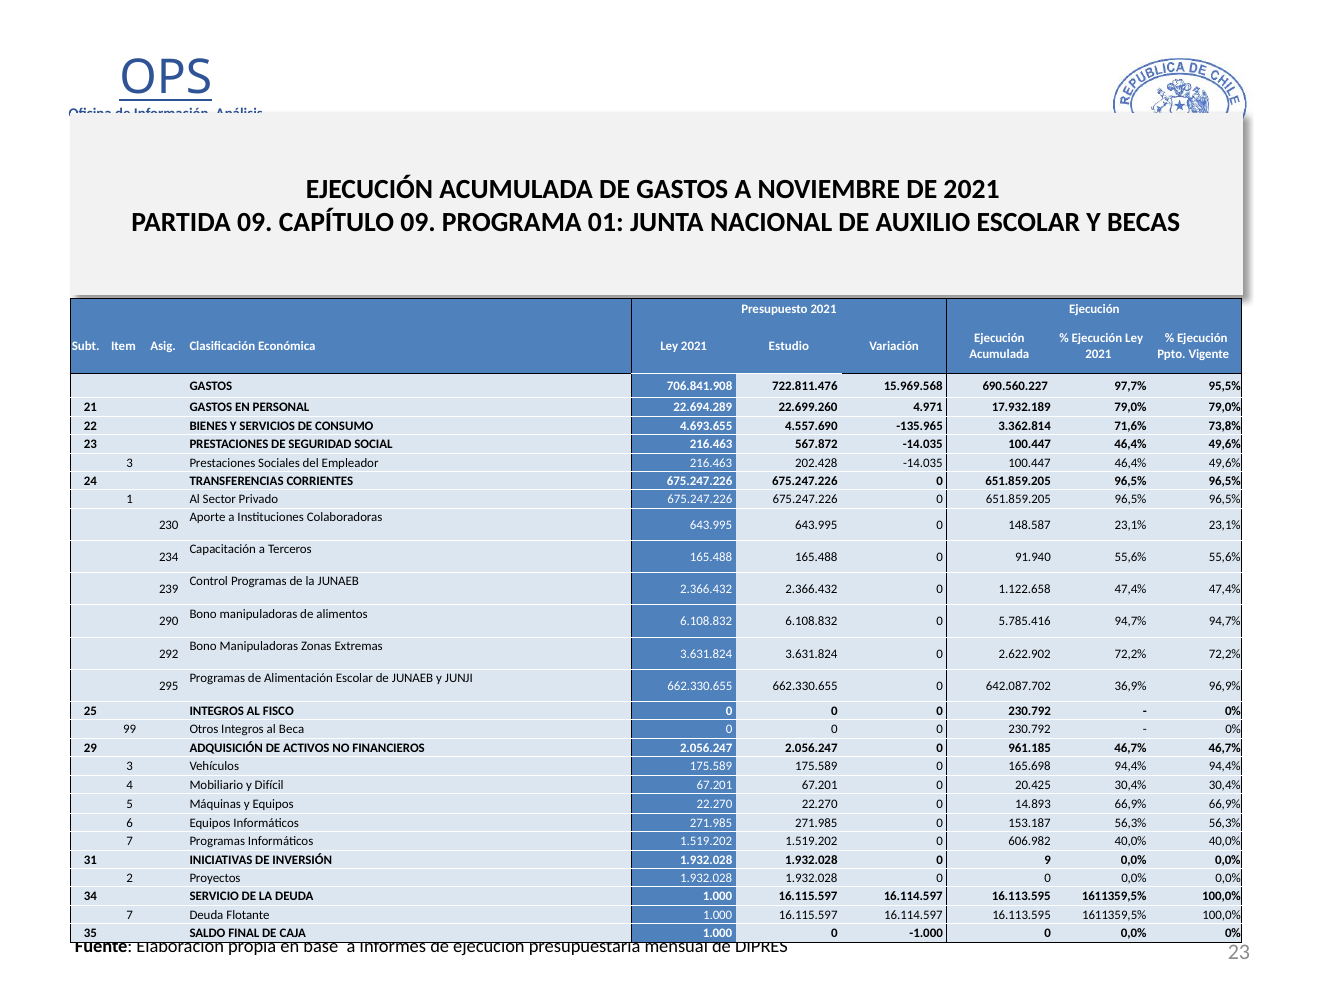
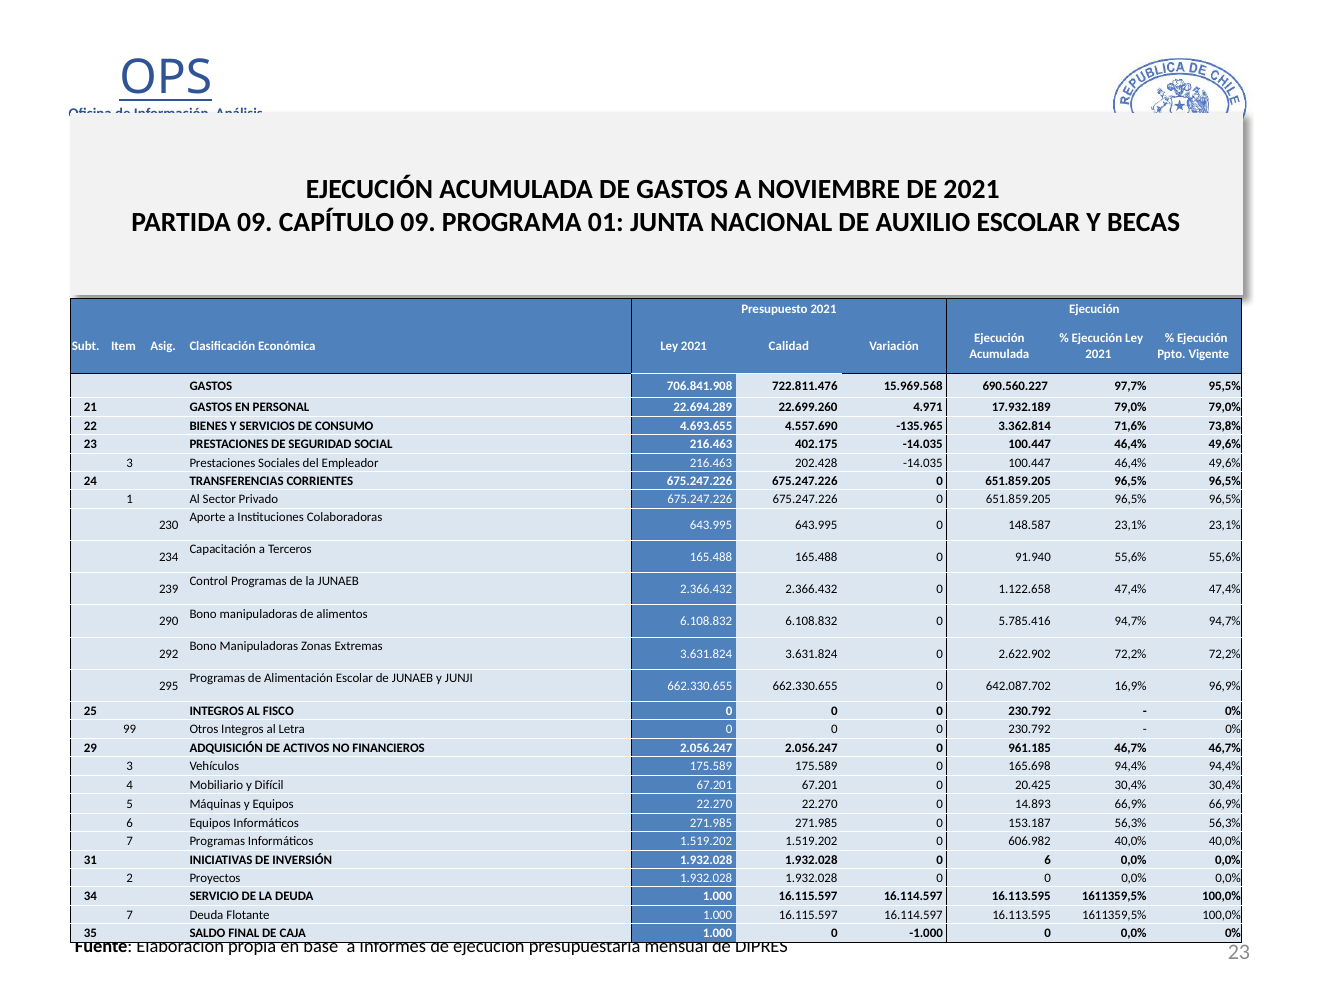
Estudio: Estudio -> Calidad (789, 346)
567.872: 567.872 -> 402.175 (816, 445)
36,9%: 36,9% -> 16,9% (1131, 686)
Beca: Beca -> Letra (292, 730)
0 9: 9 -> 6 (1048, 860)
